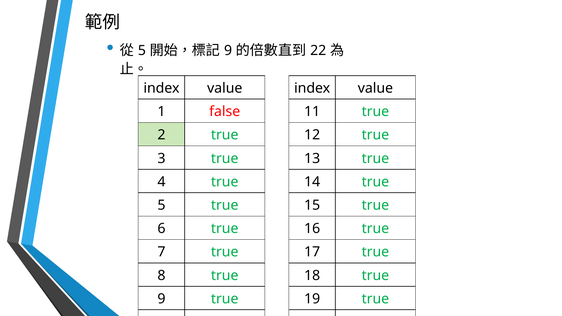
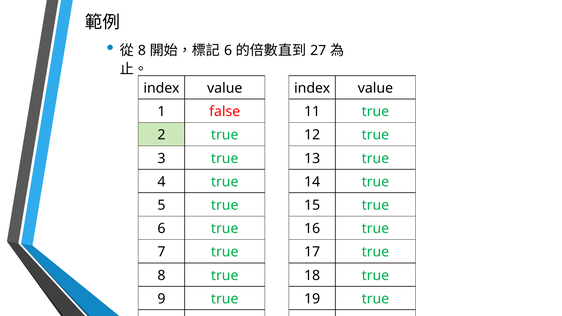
5: 5 -> 8 (142, 51)
9: 9 -> 6 (228, 51)
22: 22 -> 27 (318, 51)
